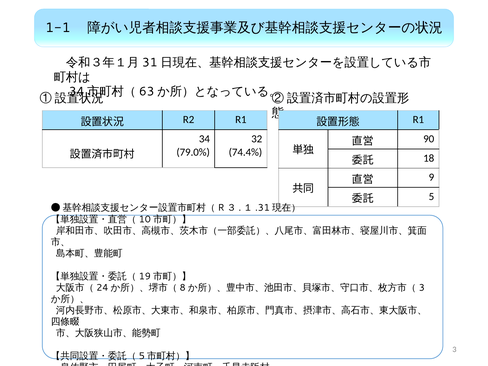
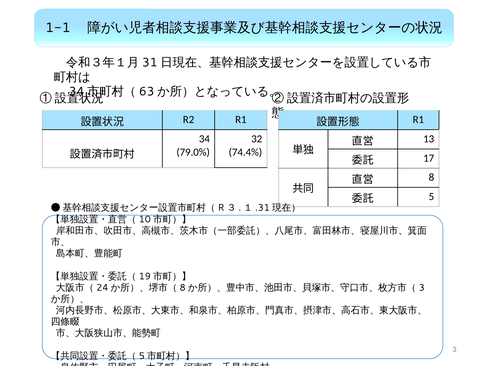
90: 90 -> 13 (429, 139)
18: 18 -> 17 (429, 158)
9: 9 -> 8 (431, 177)
